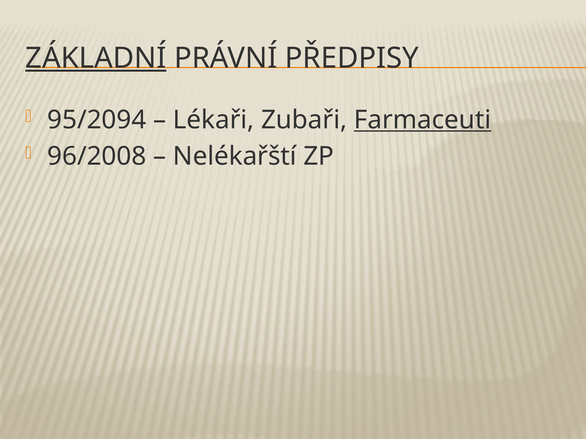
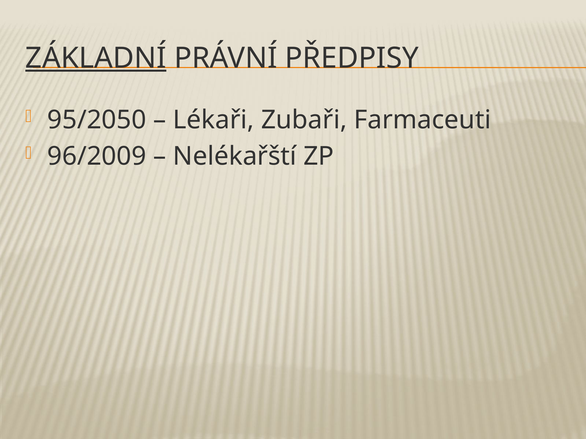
95/2094: 95/2094 -> 95/2050 (97, 120)
Farmaceuti underline: present -> none (423, 120)
96/2008: 96/2008 -> 96/2009 (97, 156)
